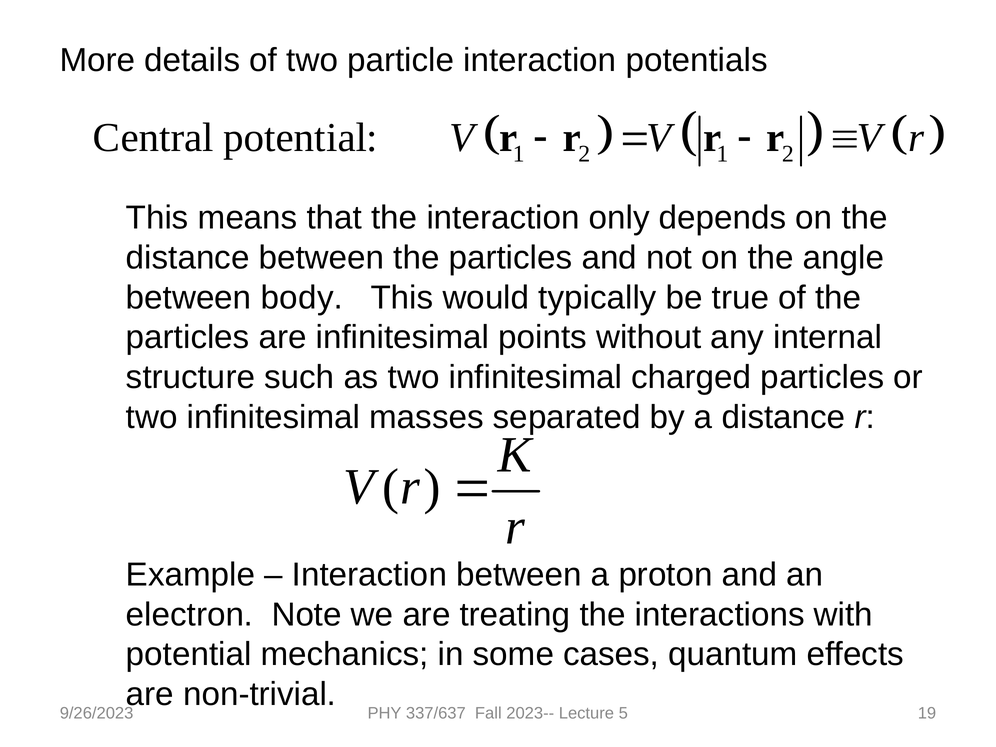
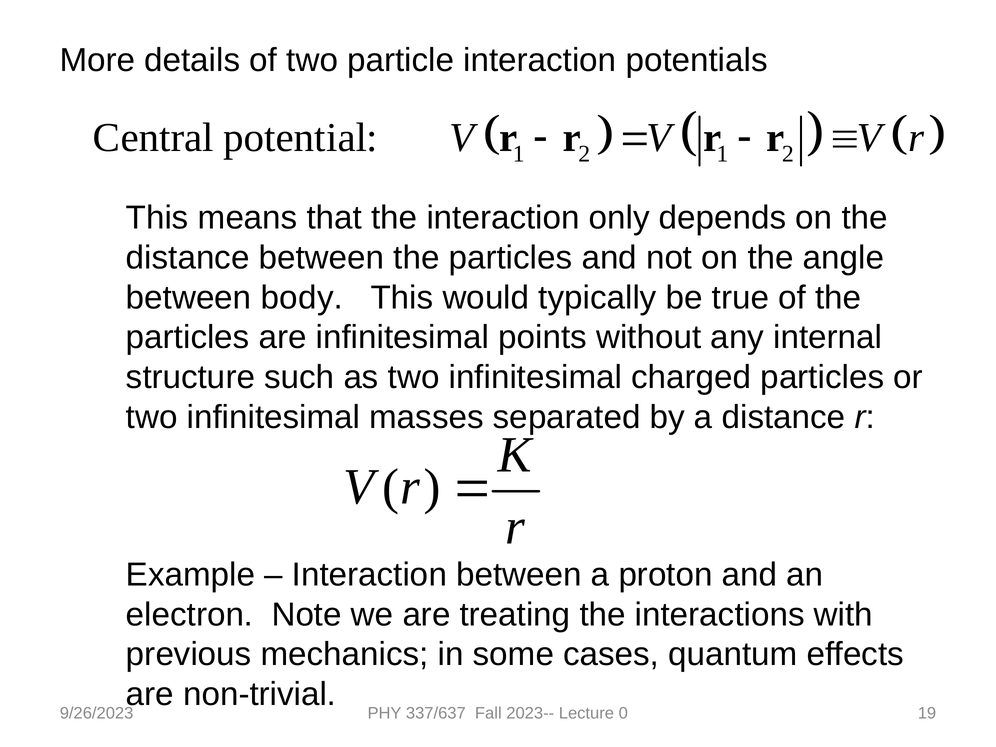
potential: potential -> previous (189, 654)
5: 5 -> 0 (623, 713)
